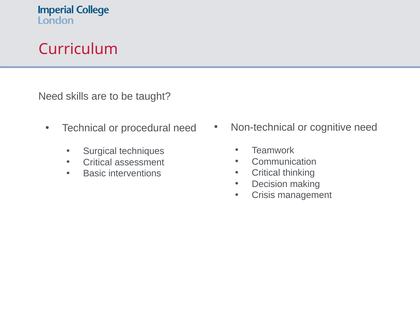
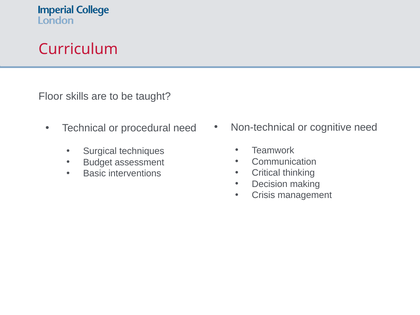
Need: Need -> Floor (51, 96)
Critical: Critical -> Budget (98, 162)
